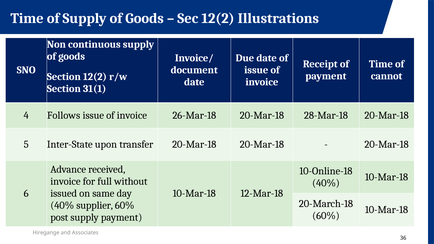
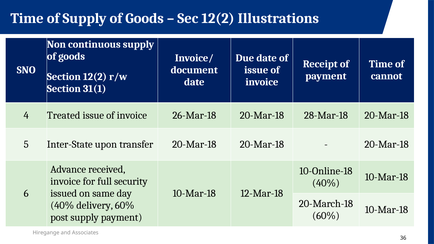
Follows: Follows -> Treated (64, 115)
without: without -> security (131, 182)
supplier: supplier -> delivery (95, 206)
